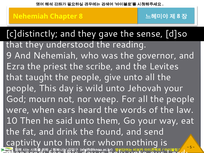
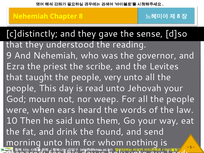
give: give -> very (113, 77)
wild: wild -> read (94, 88)
captivity: captivity -> morning (23, 143)
